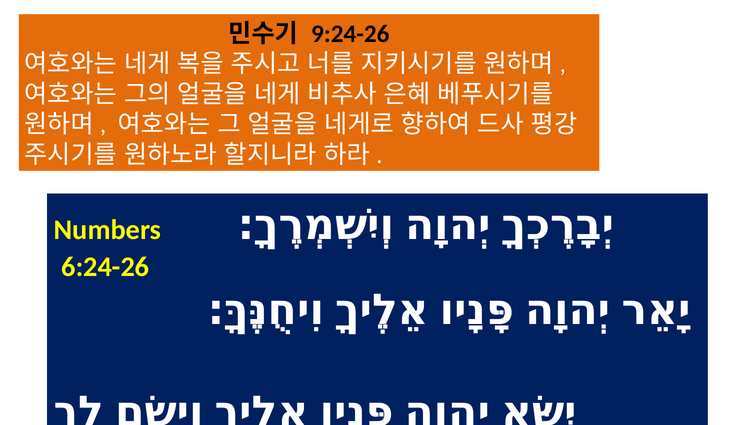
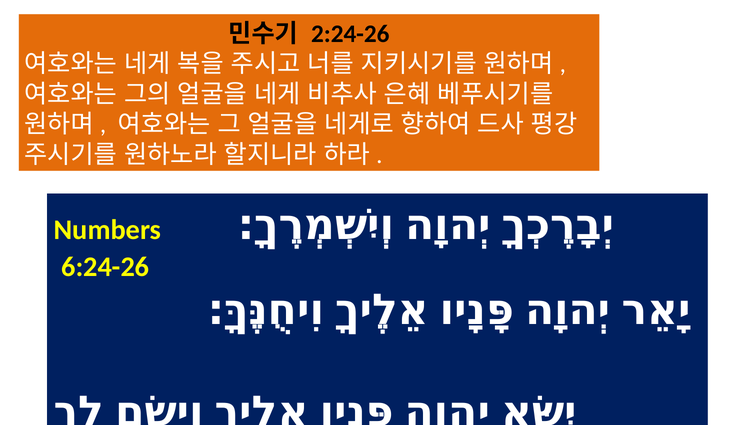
9:24-26: 9:24-26 -> 2:24-26 (350, 34)
